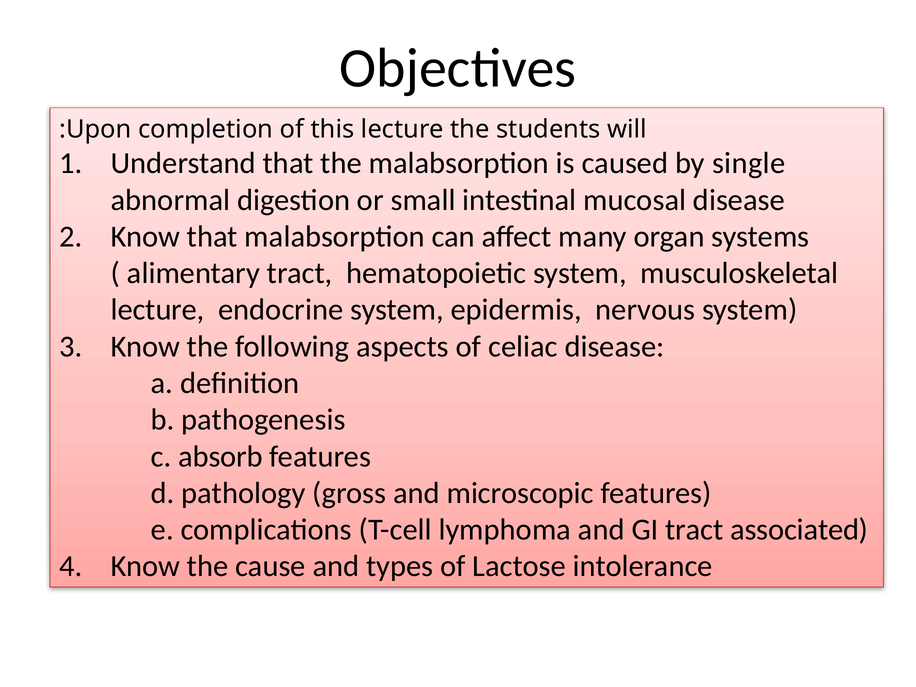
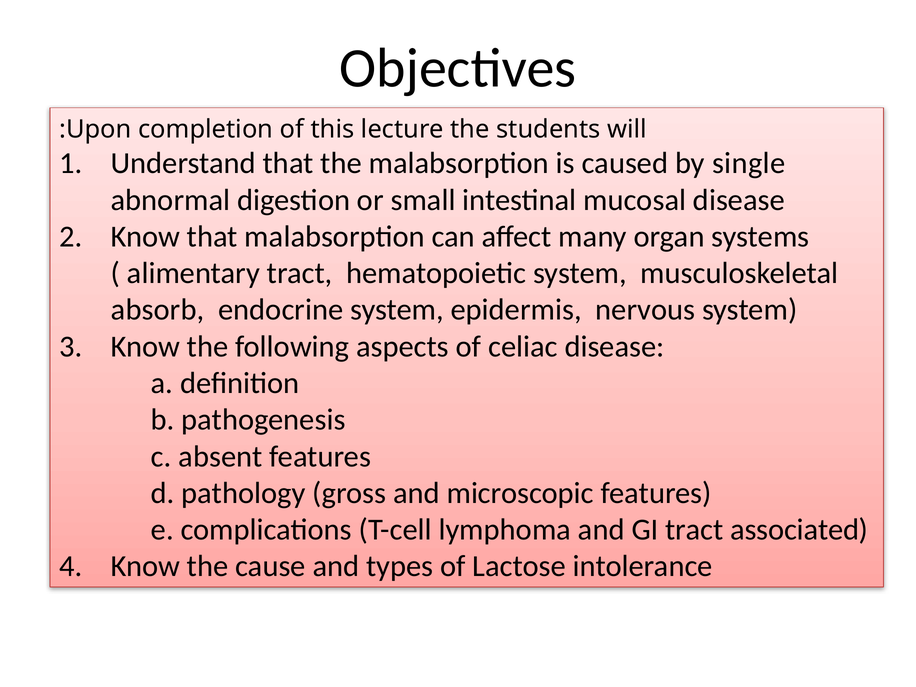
lecture: lecture -> absorb (158, 310)
absorb: absorb -> absent (220, 456)
